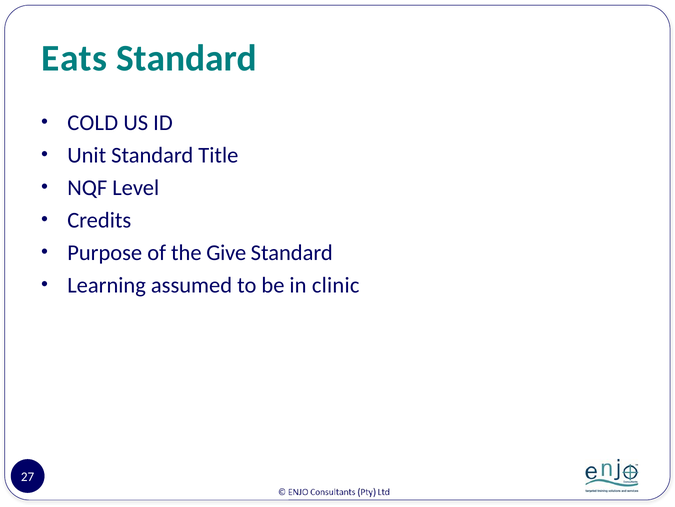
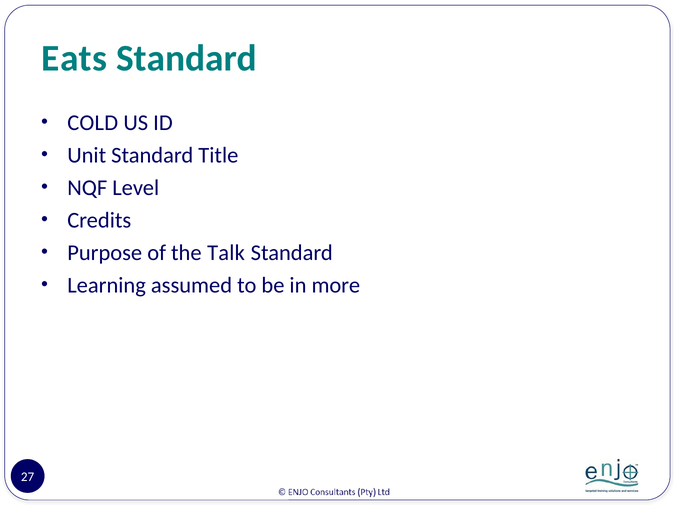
Give: Give -> Talk (226, 253)
clinic: clinic -> more (336, 285)
